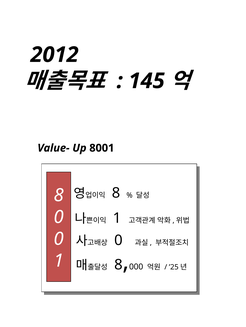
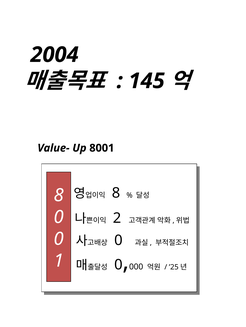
2012: 2012 -> 2004 (55, 55)
1: 1 -> 2 (117, 219)
8: 8 -> 0 (118, 266)
